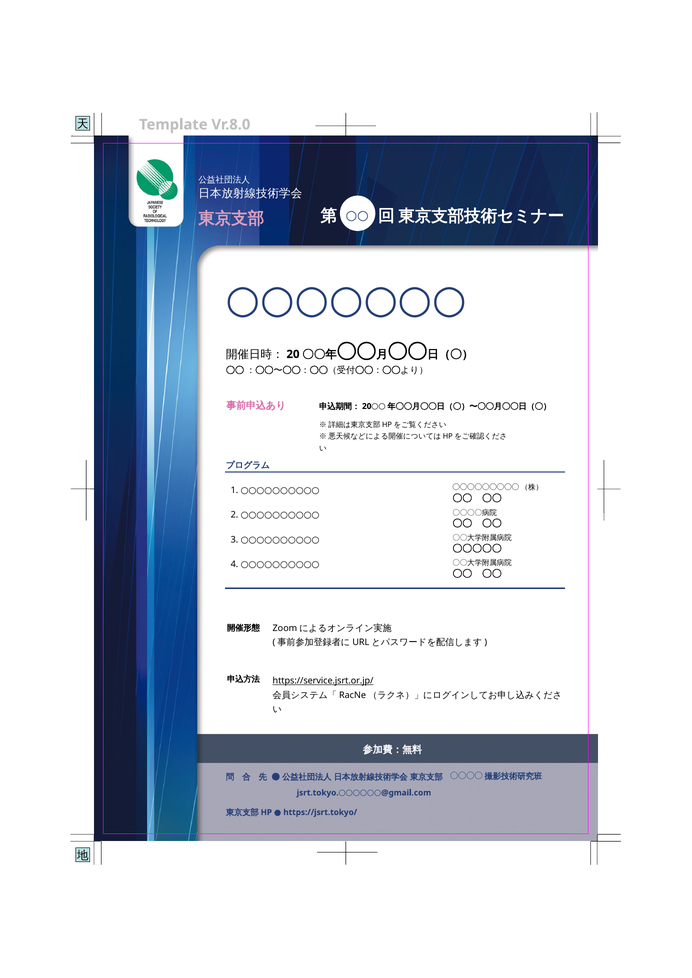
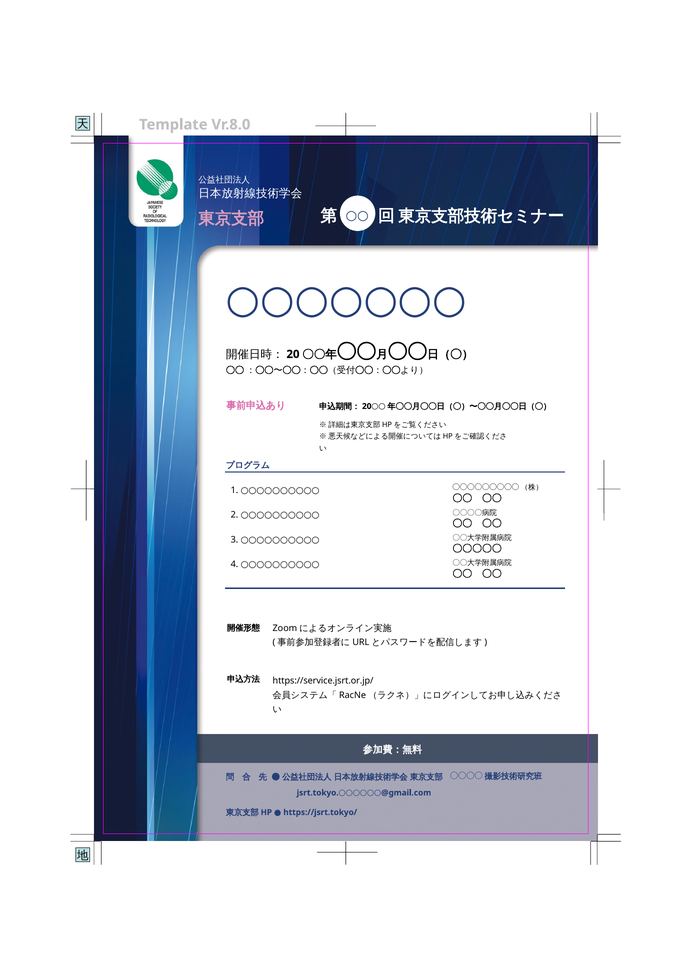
https://service.jsrt.or.jp/ underline: present -> none (323, 681)
